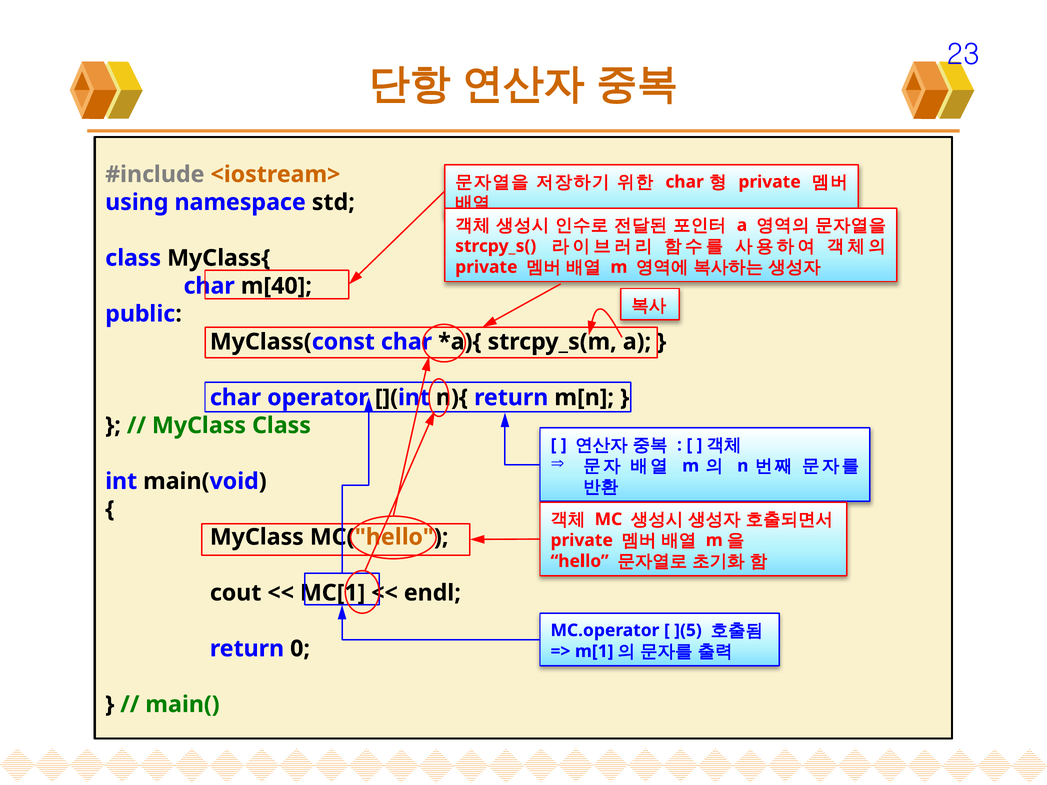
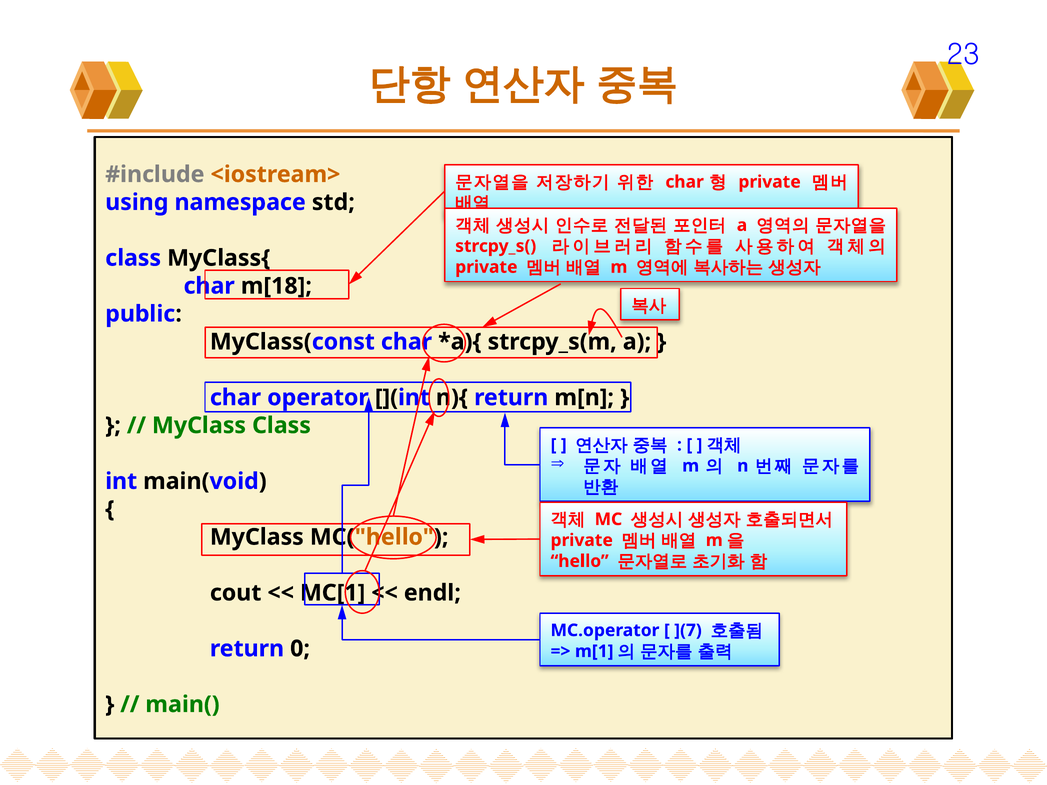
m[40: m[40 -> m[18 (276, 286)
](5: ](5 -> ](7 (688, 631)
